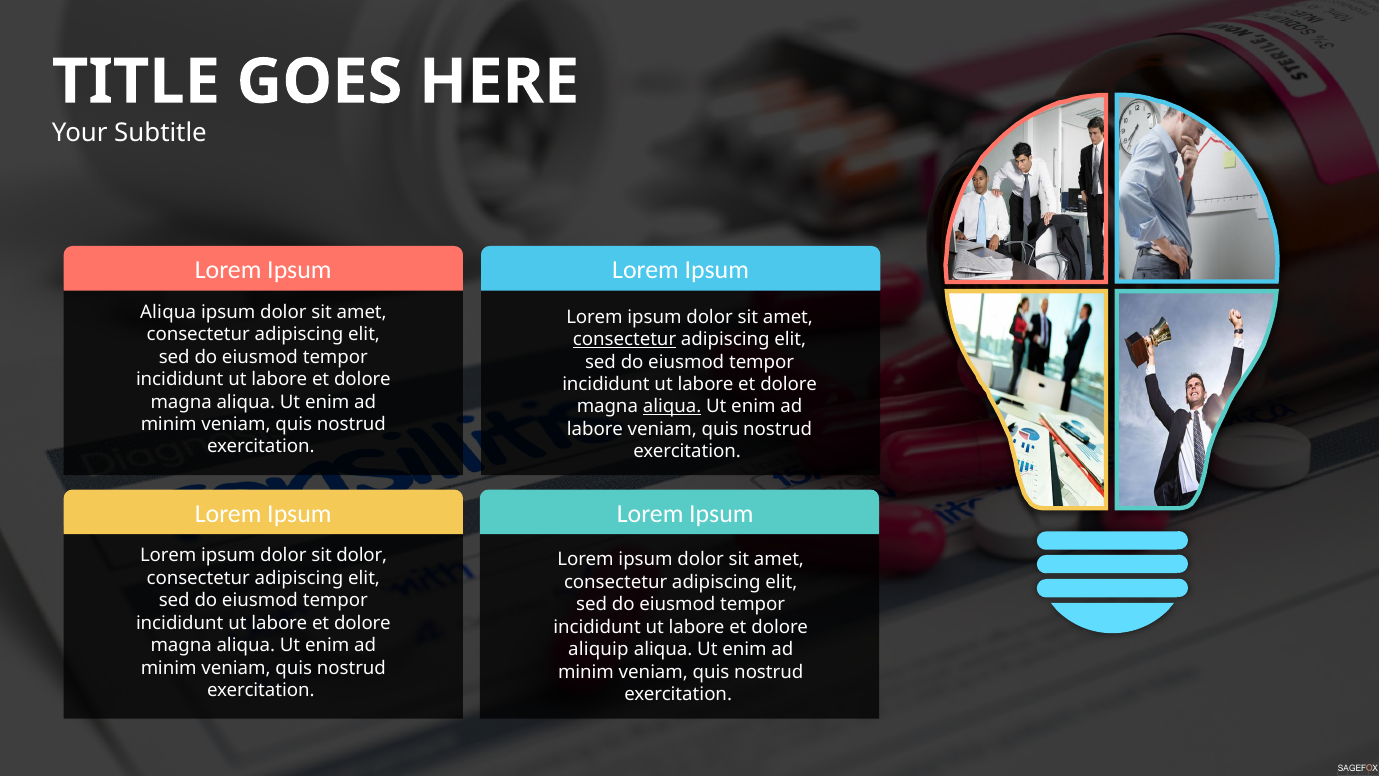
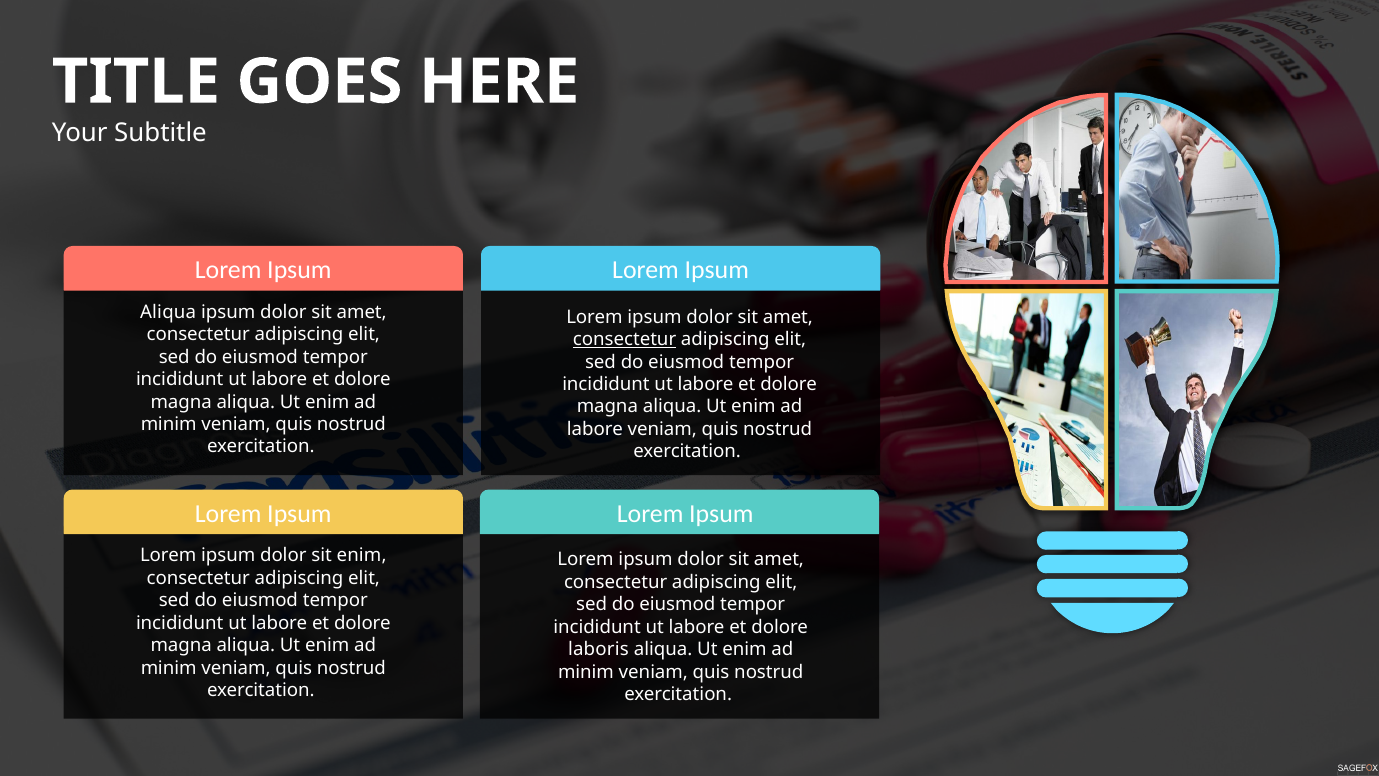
aliqua underline: present -> none (672, 407)
sit dolor: dolor -> enim (362, 555)
aliquip: aliquip -> laboris (598, 649)
